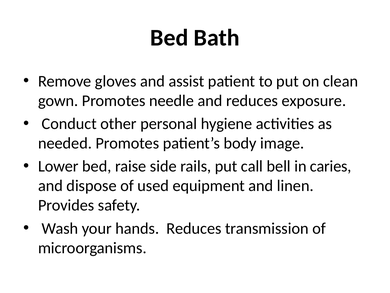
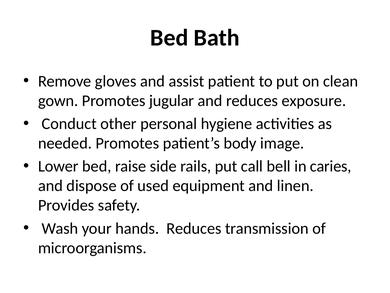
needle: needle -> jugular (172, 101)
